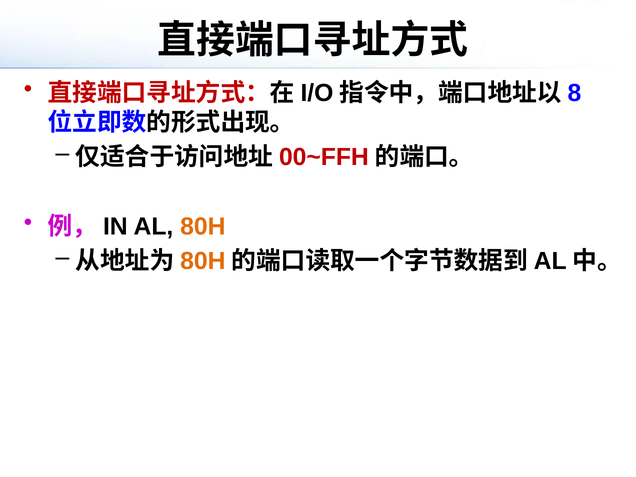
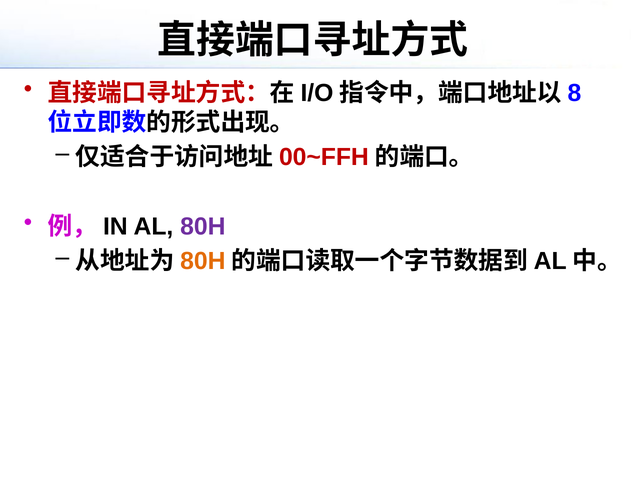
80H colour: orange -> purple (203, 227)
